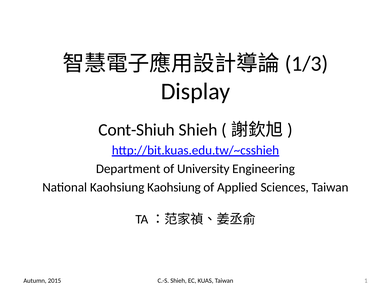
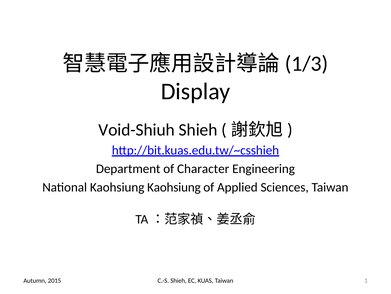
Cont-Shiuh: Cont-Shiuh -> Void-Shiuh (137, 129)
University: University -> Character (203, 168)
